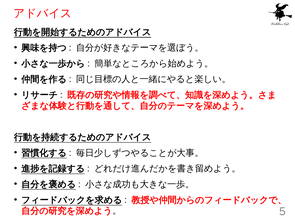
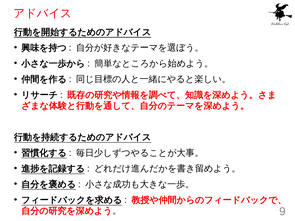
5: 5 -> 9 (282, 212)
